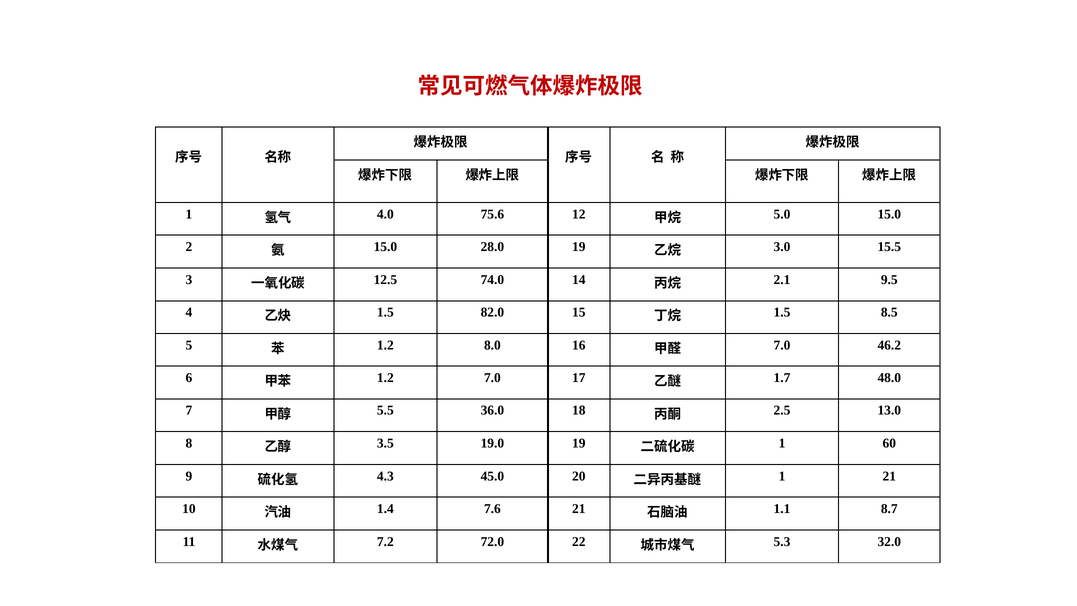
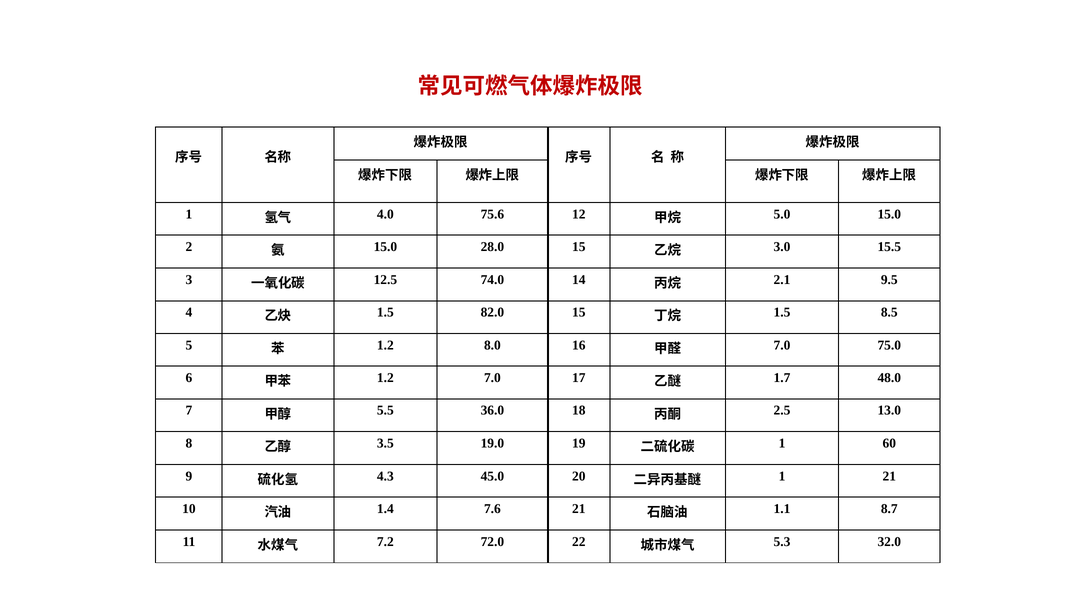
28.0 19: 19 -> 15 (579, 247)
46.2: 46.2 -> 75.0 (889, 345)
